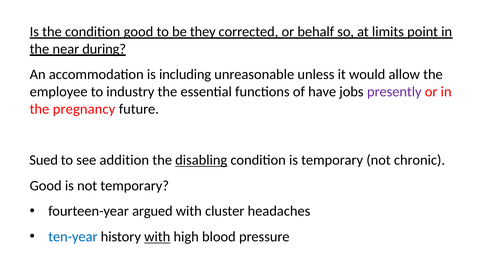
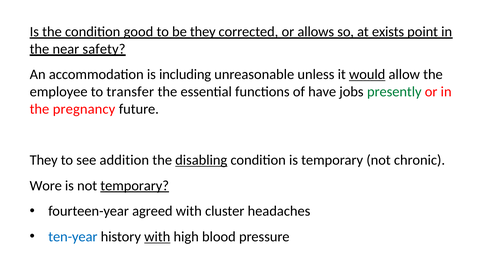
behalf: behalf -> allows (316, 32)
limits: limits -> exists (388, 32)
during: during -> safety (104, 49)
would underline: none -> present (367, 75)
industry: industry -> transfer (130, 92)
presently colour: purple -> green (394, 92)
Sued: Sued -> They (44, 160)
Good: Good -> Wore (46, 186)
temporary underline: none -> present (135, 186)
argued: argued -> agreed (152, 212)
